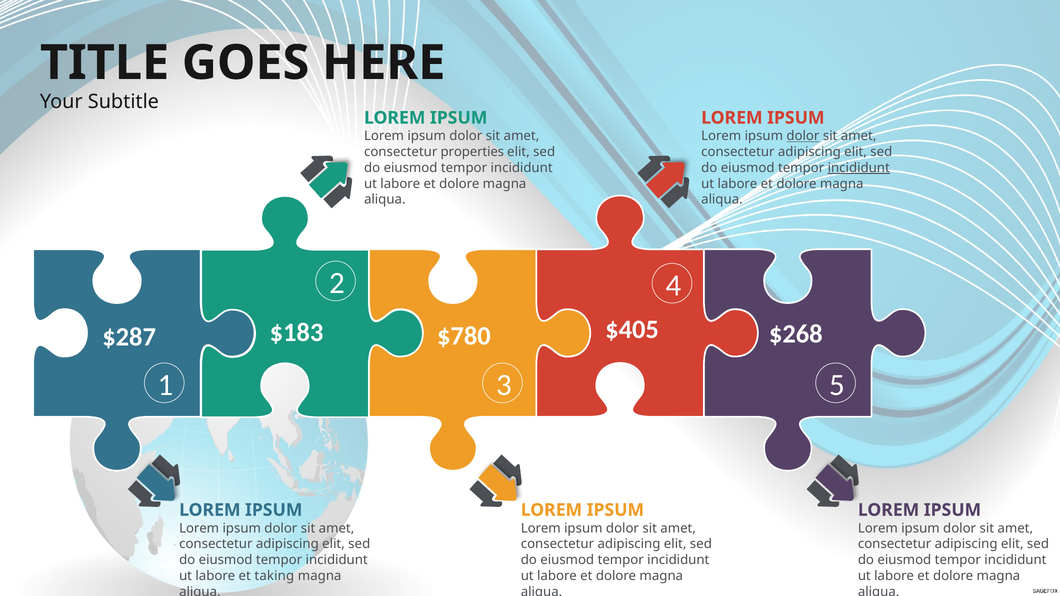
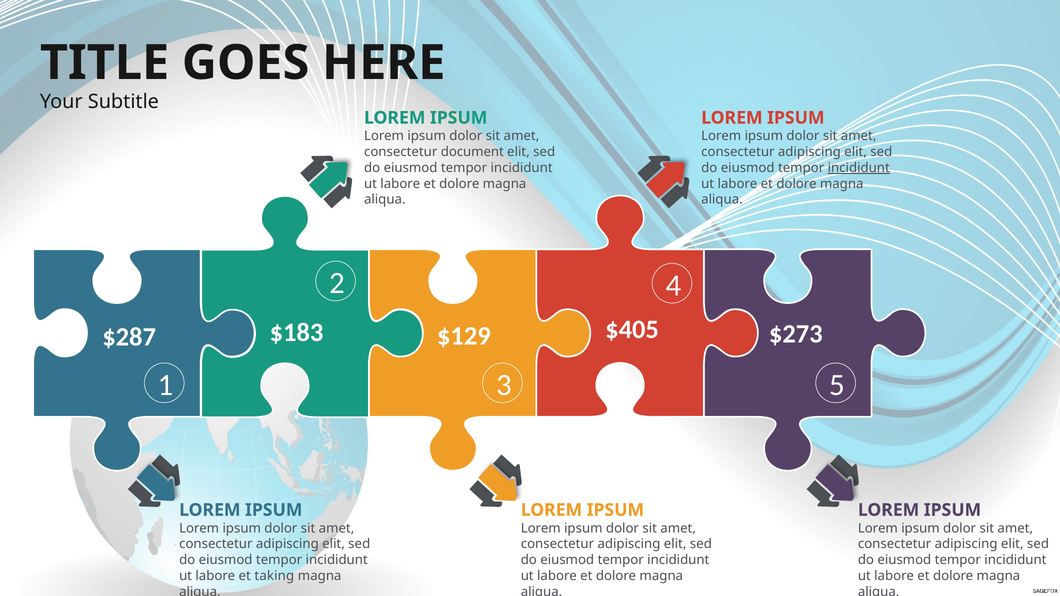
dolor underline: present -> none (803, 136)
properties: properties -> document (472, 152)
$268: $268 -> $273 (796, 334)
$780: $780 -> $129 (464, 336)
